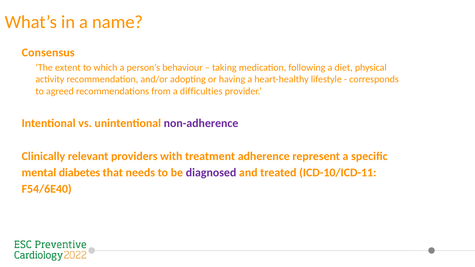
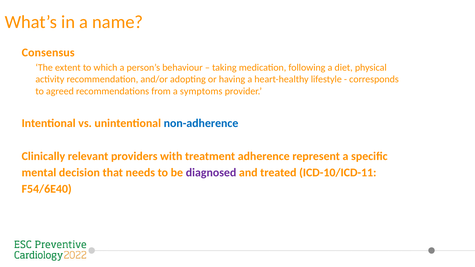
difficulties: difficulties -> symptoms (201, 91)
non-adherence colour: purple -> blue (201, 123)
diabetes: diabetes -> decision (79, 173)
